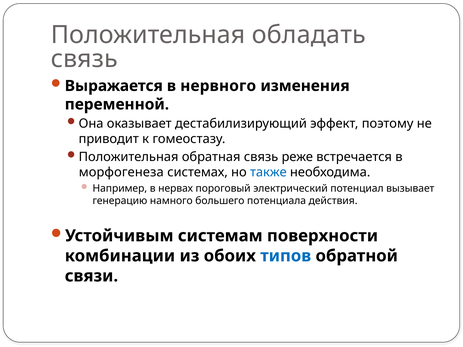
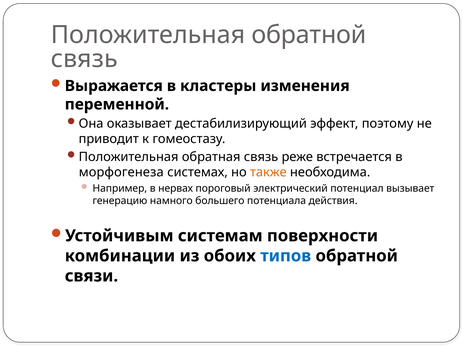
Положительная обладать: обладать -> обратной (309, 35)
нервного: нервного -> кластеры (218, 86)
также colour: blue -> orange (268, 172)
